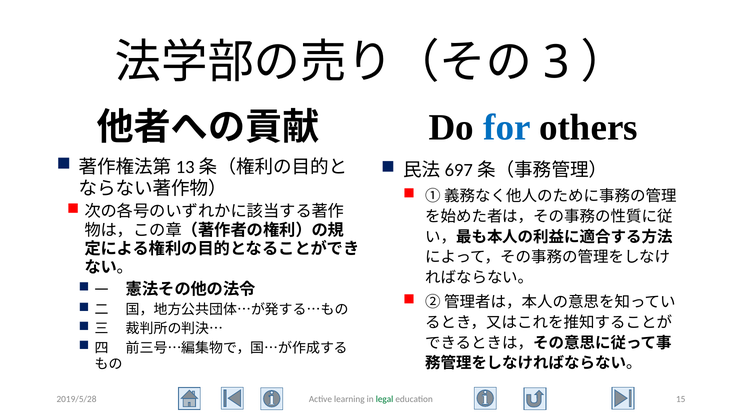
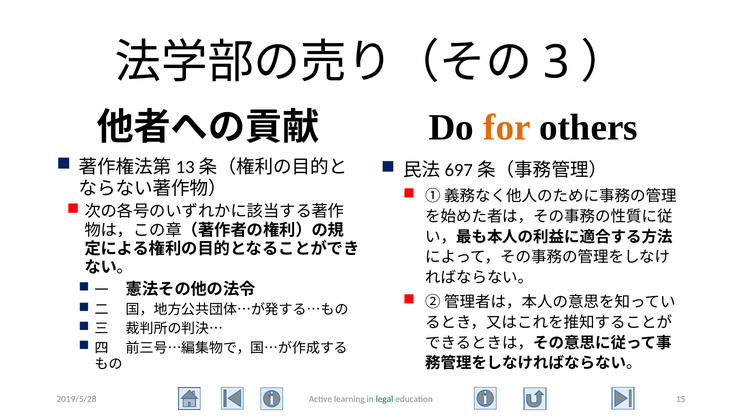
for colour: blue -> orange (507, 127)
